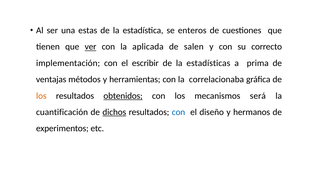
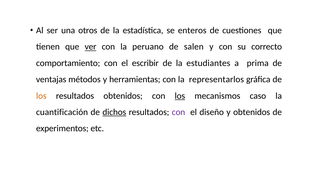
estas: estas -> otros (88, 30)
aplicada: aplicada -> peruano (148, 47)
implementación: implementación -> comportamiento (68, 63)
estadísticas: estadísticas -> estudiantes (208, 63)
correlacionaba: correlacionaba -> representarlos (216, 80)
obtenidos underline: present -> none (123, 96)
los underline: none -> present (180, 96)
será: será -> caso (258, 96)
con colour: blue -> purple (179, 112)
y hermanos: hermanos -> obtenidos (252, 112)
